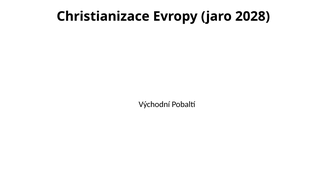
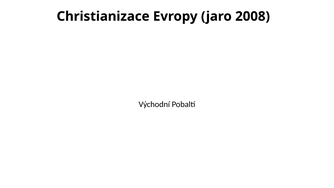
2028: 2028 -> 2008 (253, 16)
